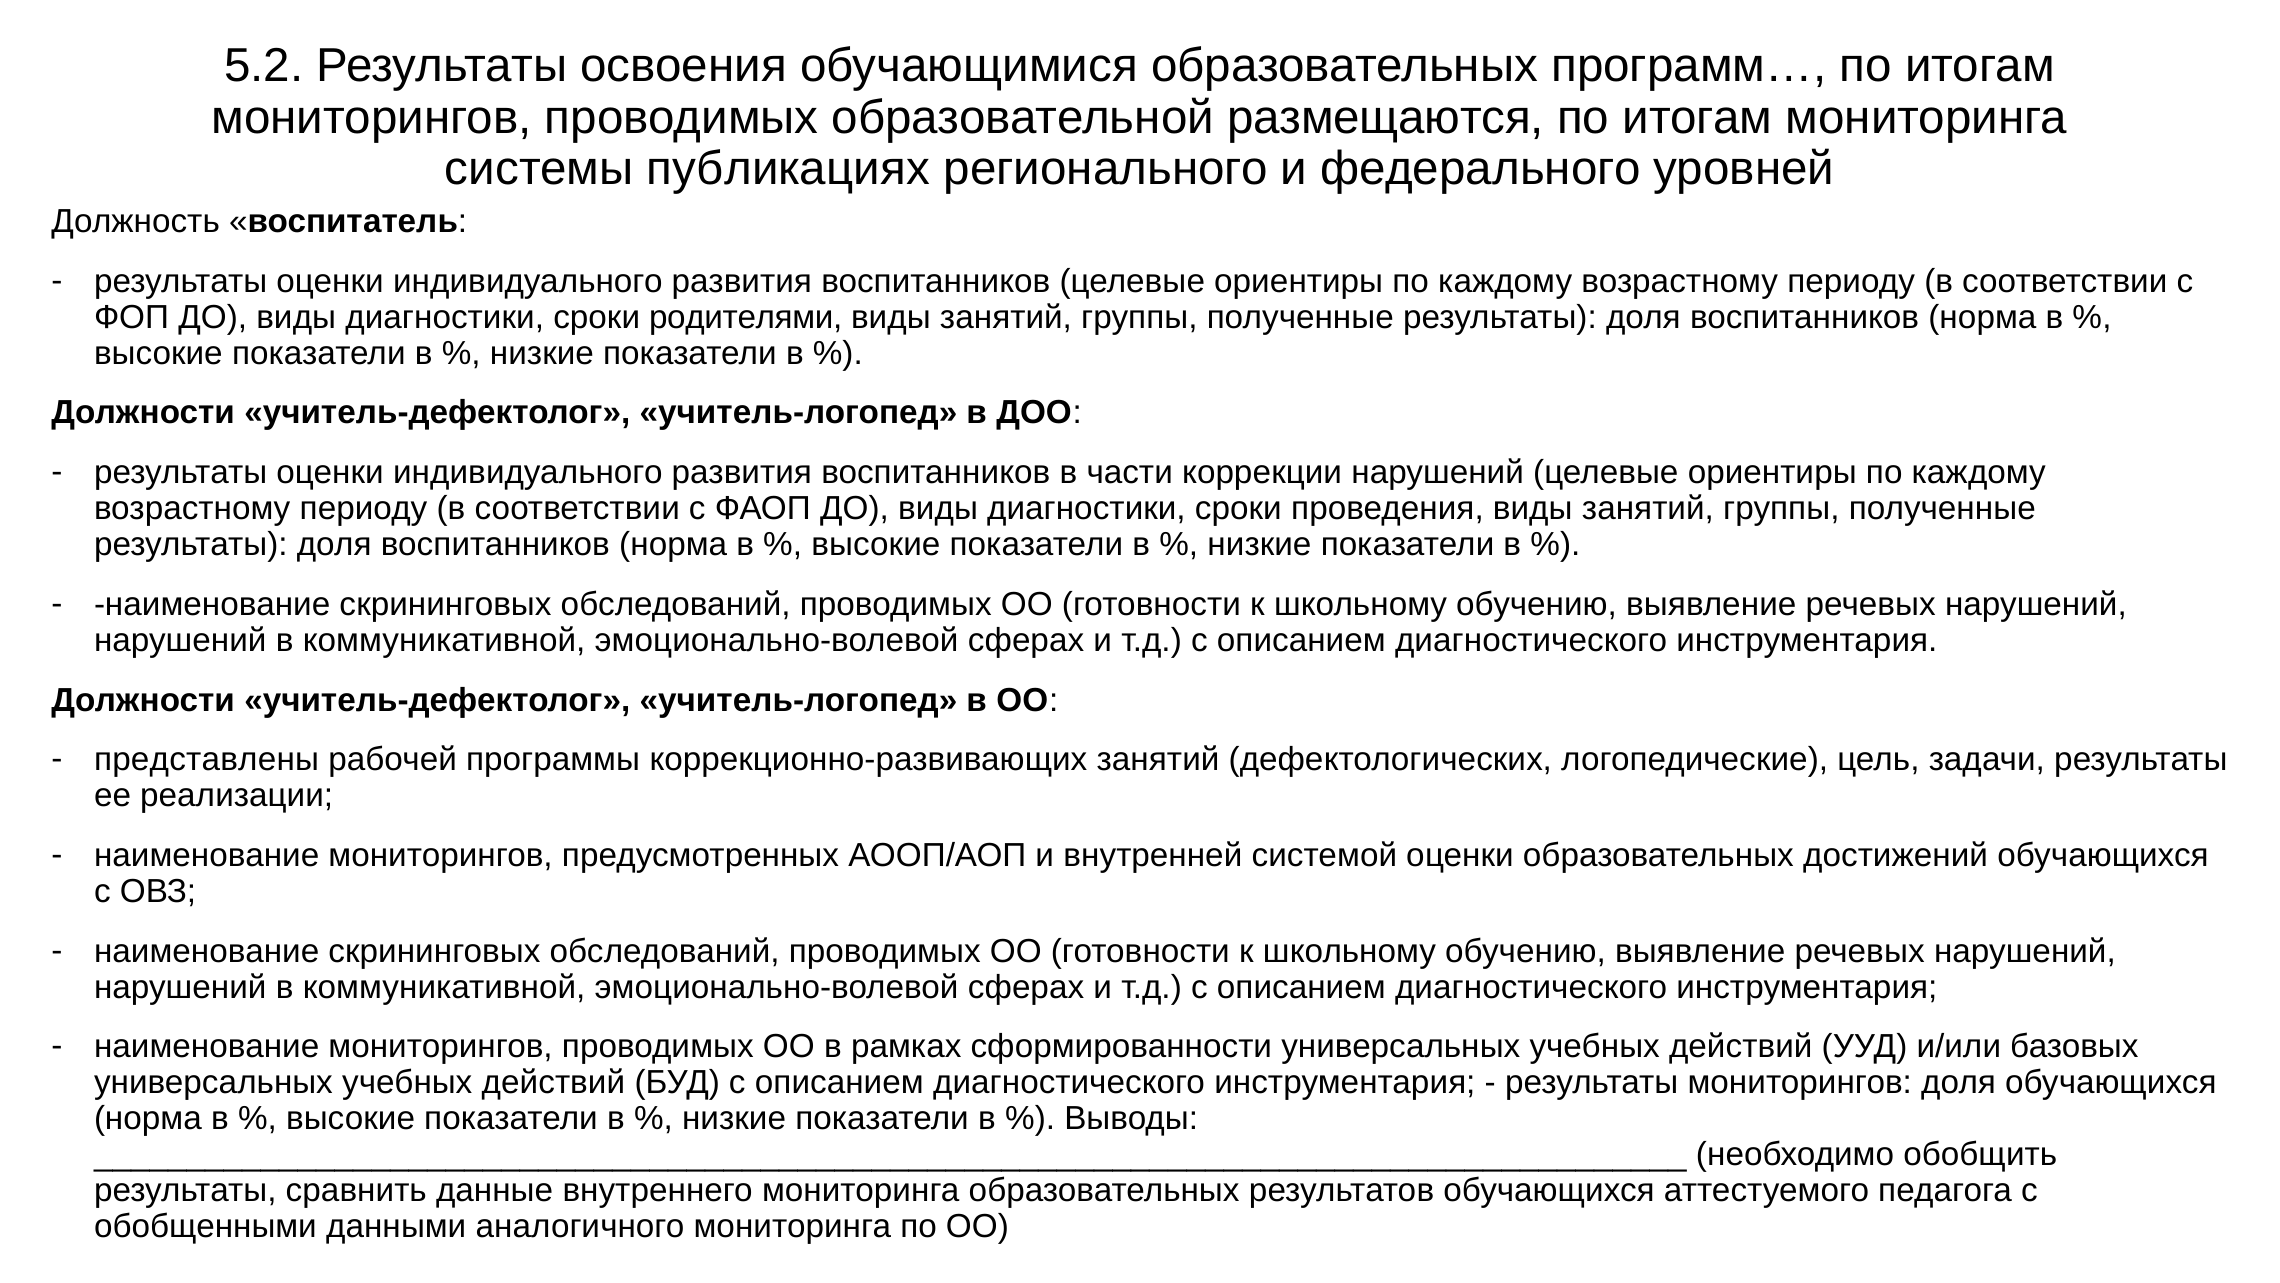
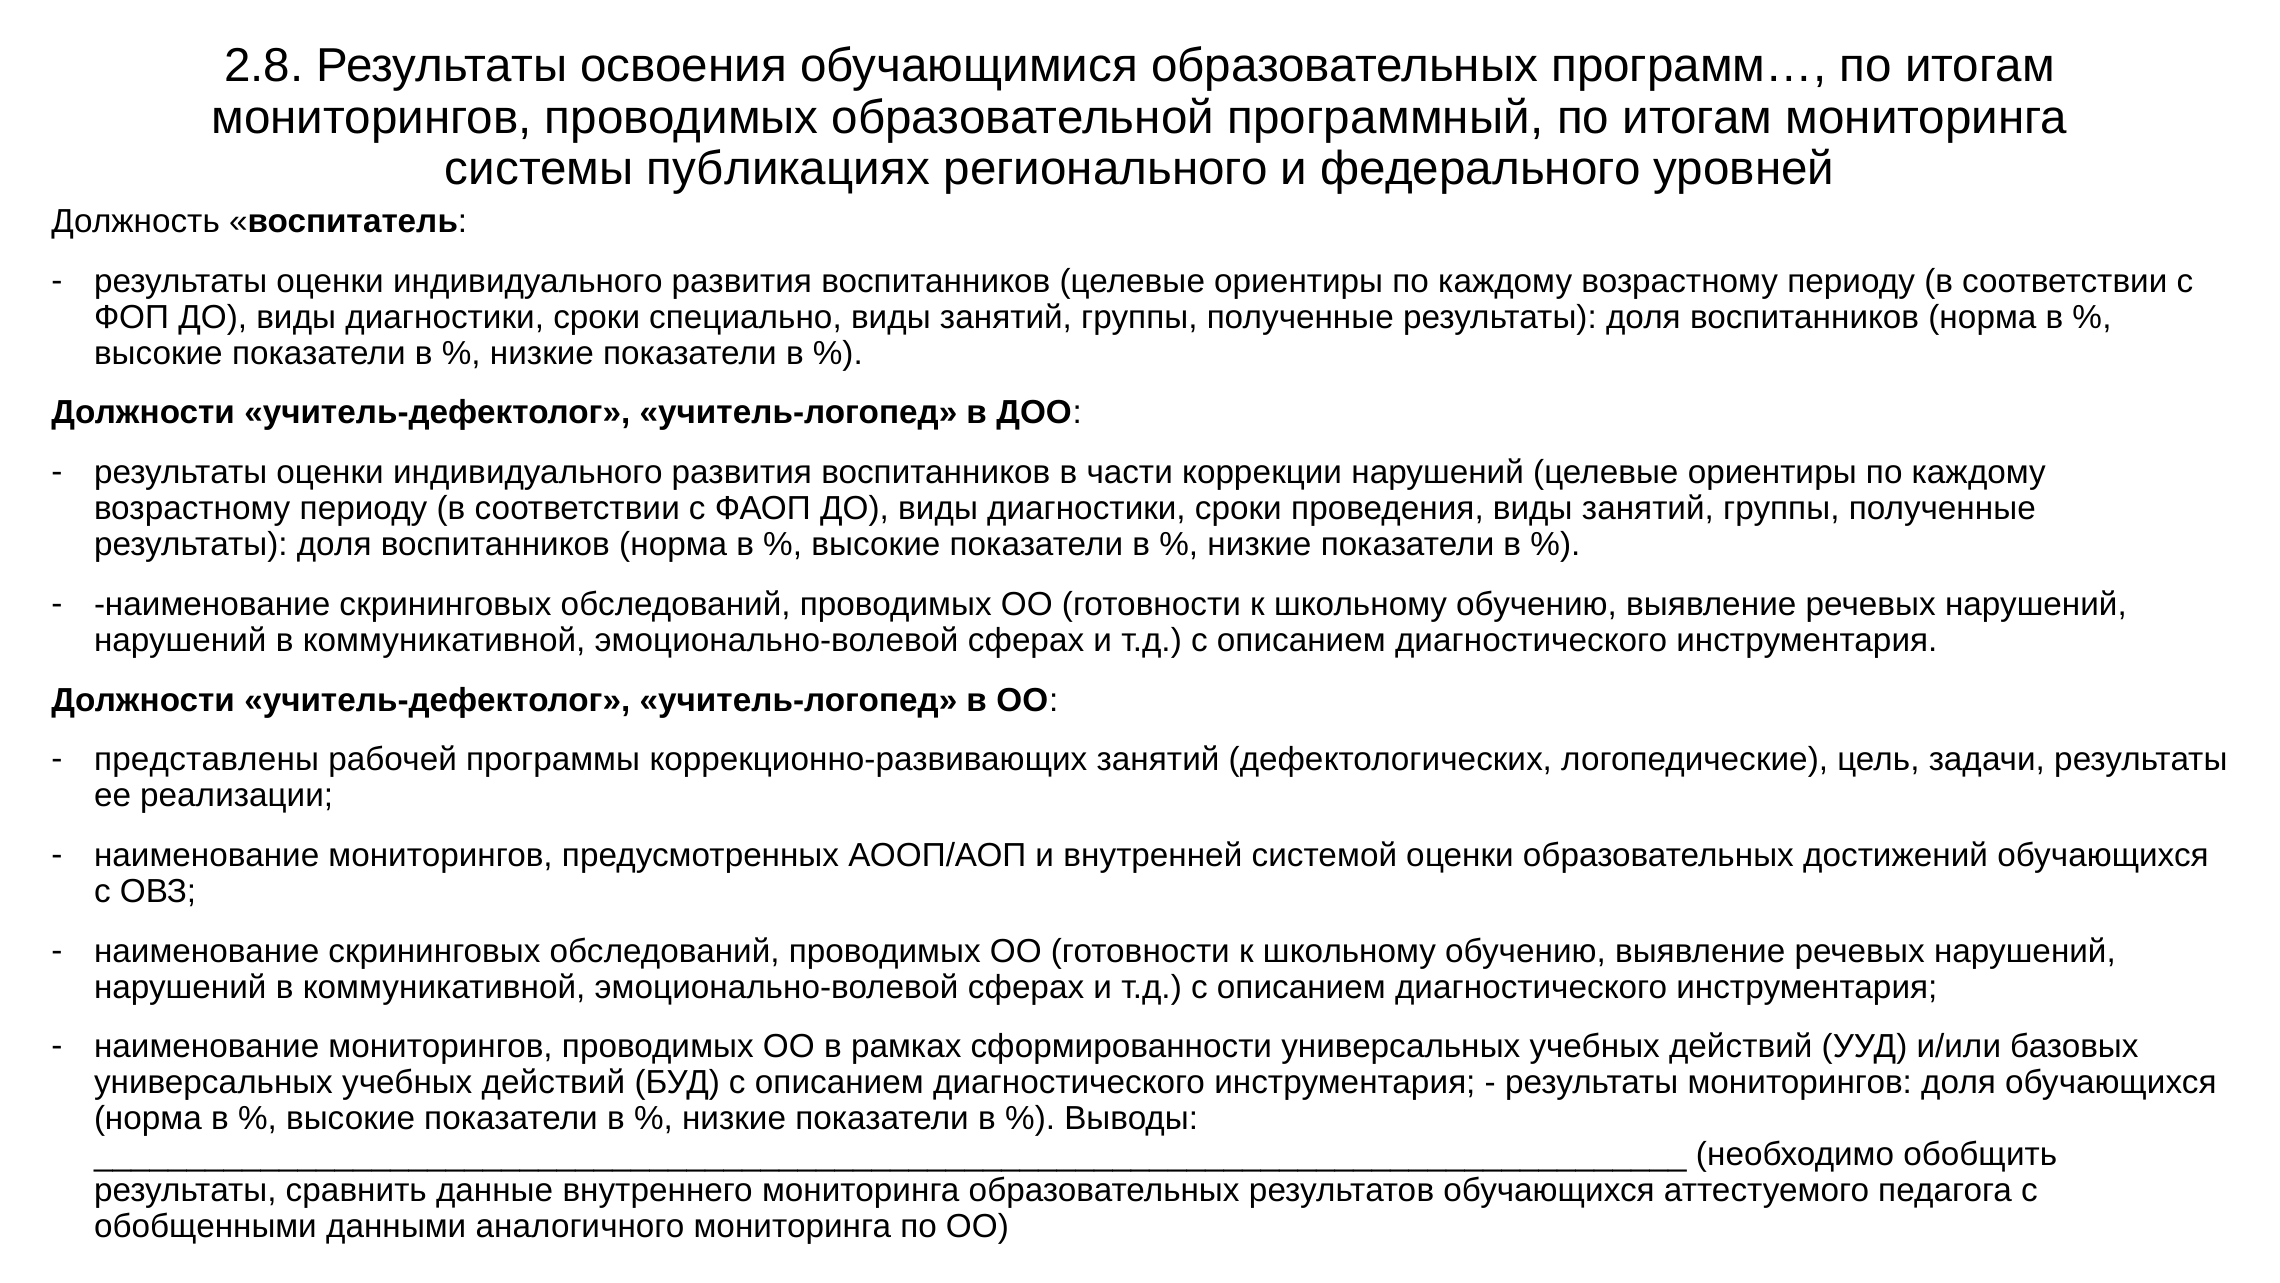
5.2: 5.2 -> 2.8 (264, 66)
размещаются: размещаются -> программный (1385, 117)
родителями: родителями -> специально (745, 317)
